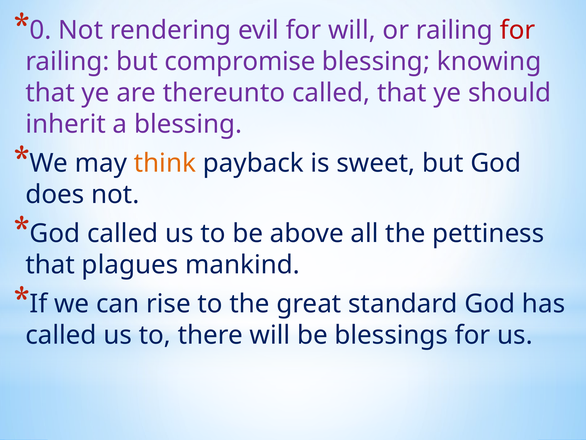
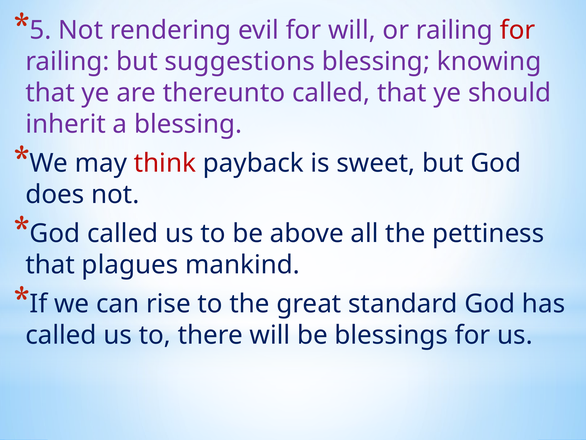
0: 0 -> 5 (41, 30)
compromise: compromise -> suggestions (240, 61)
think colour: orange -> red (165, 163)
